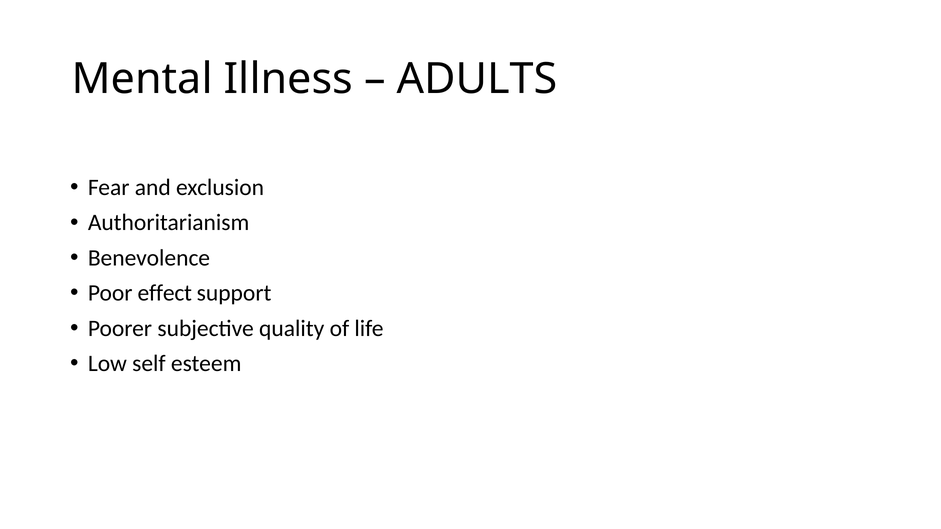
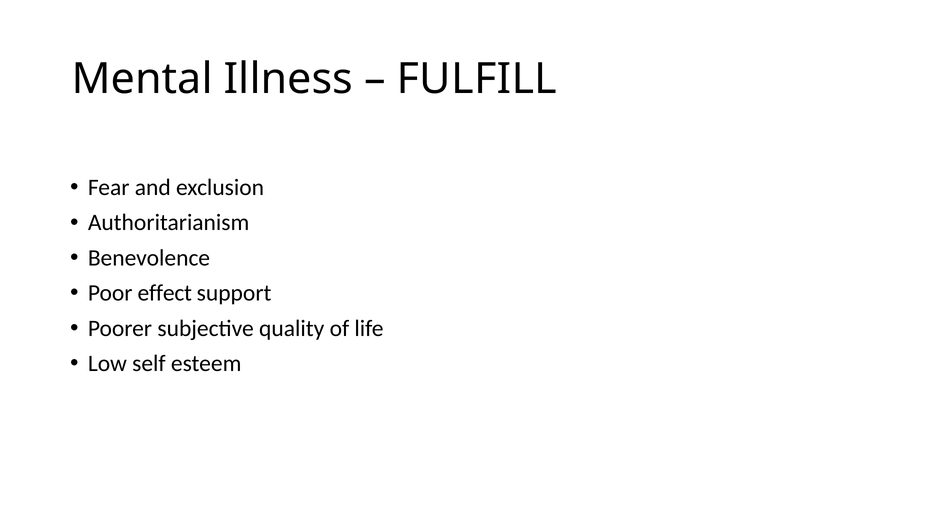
ADULTS: ADULTS -> FULFILL (477, 79)
